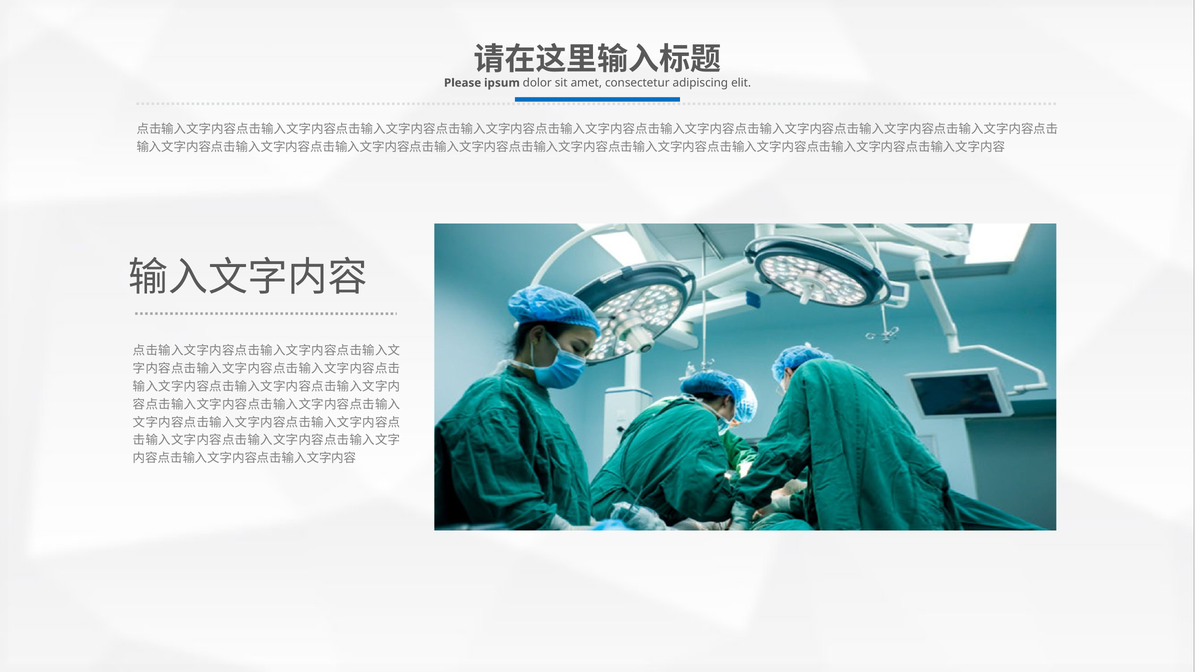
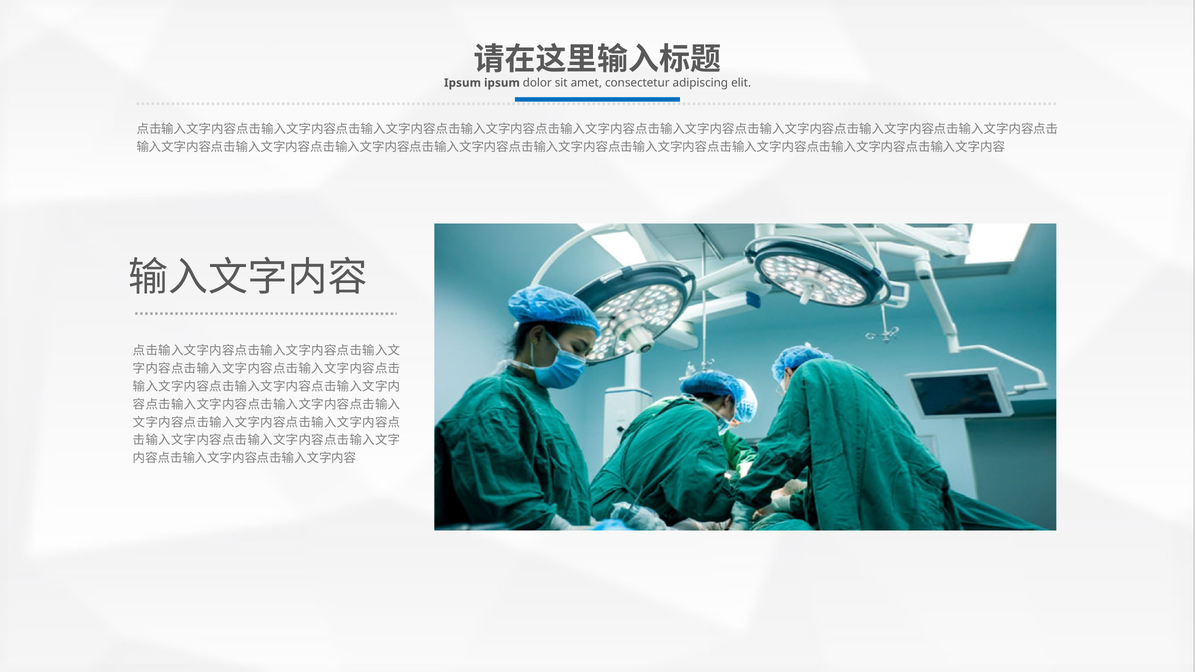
Please: Please -> Ipsum (463, 83)
